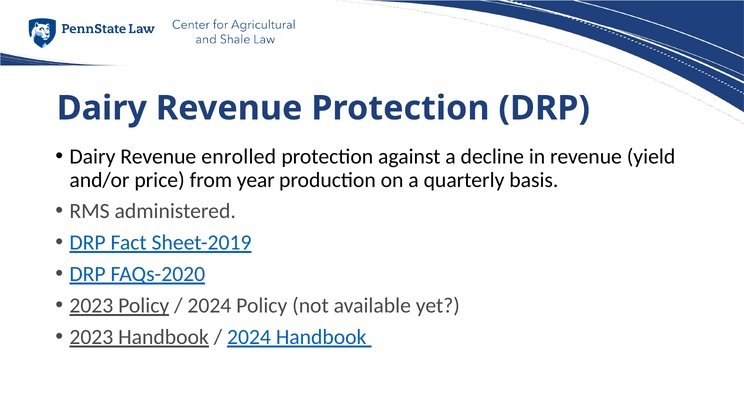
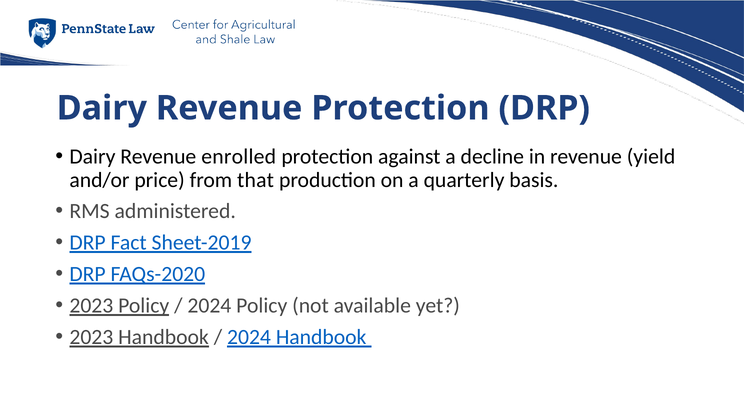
year: year -> that (256, 180)
